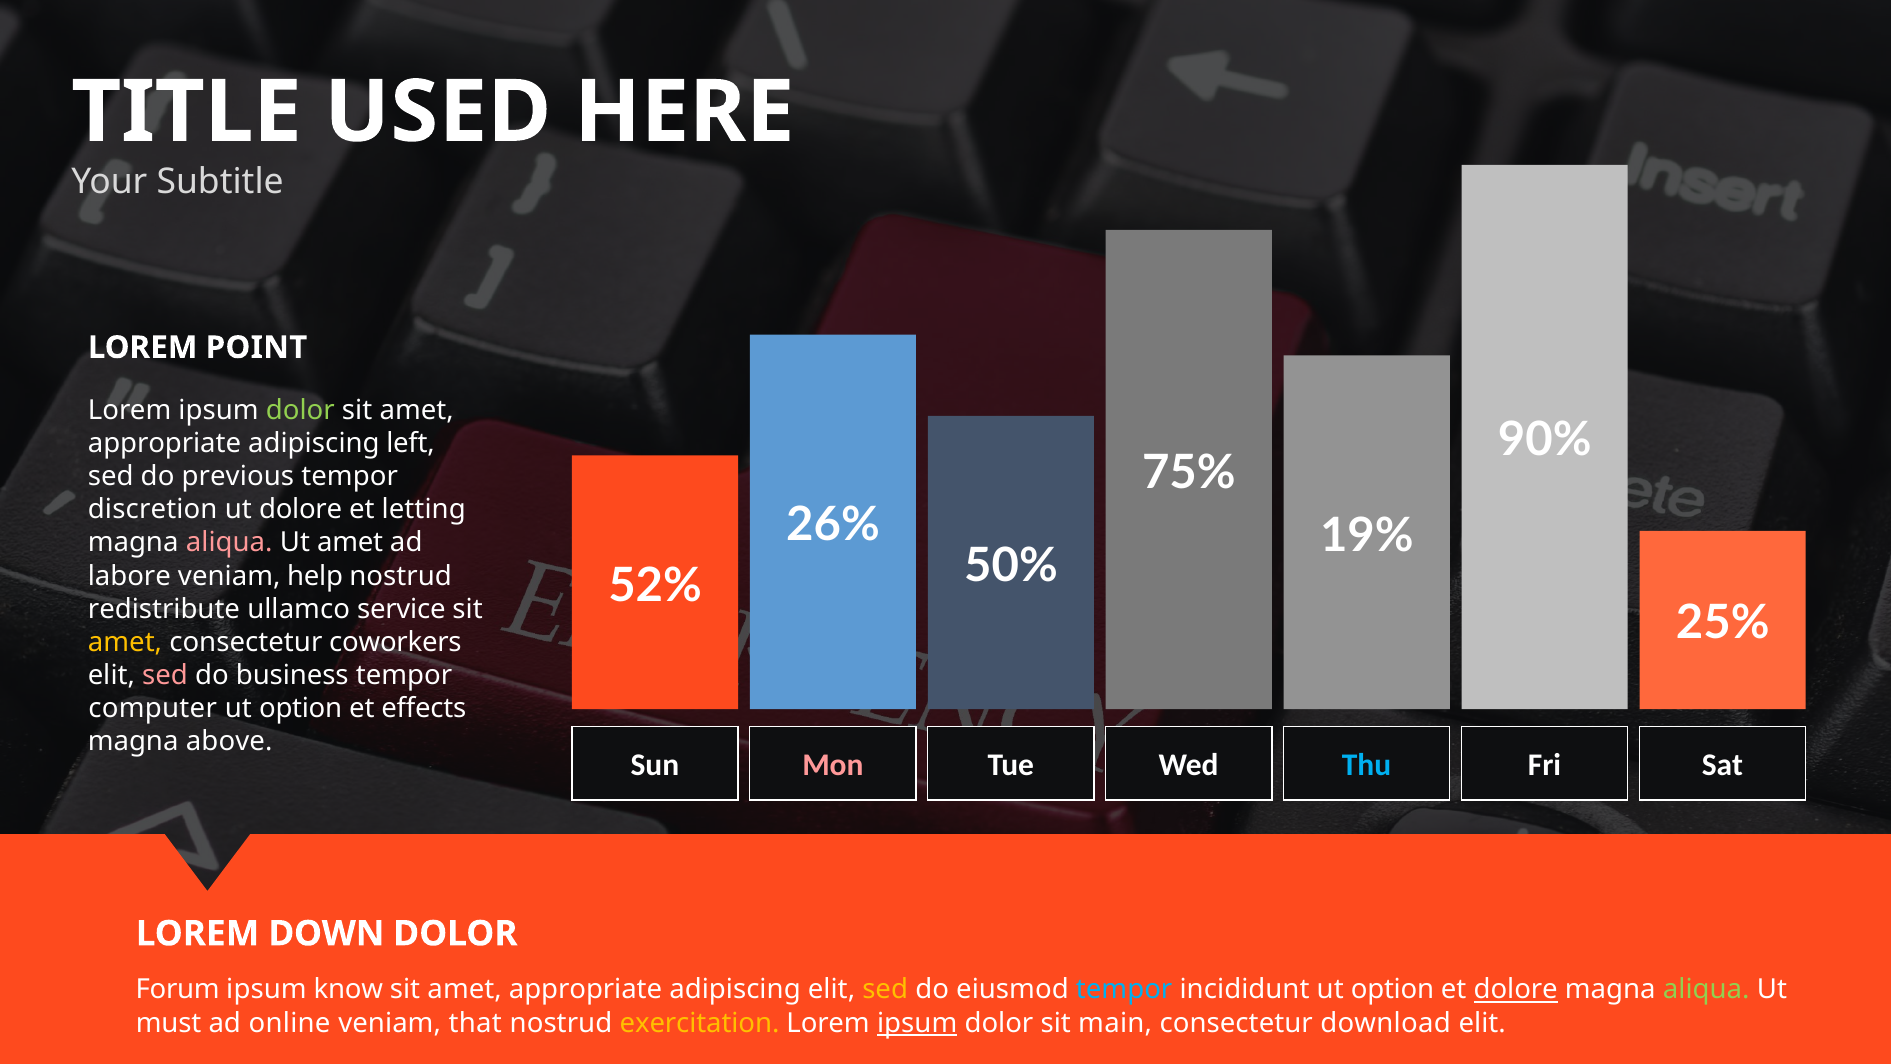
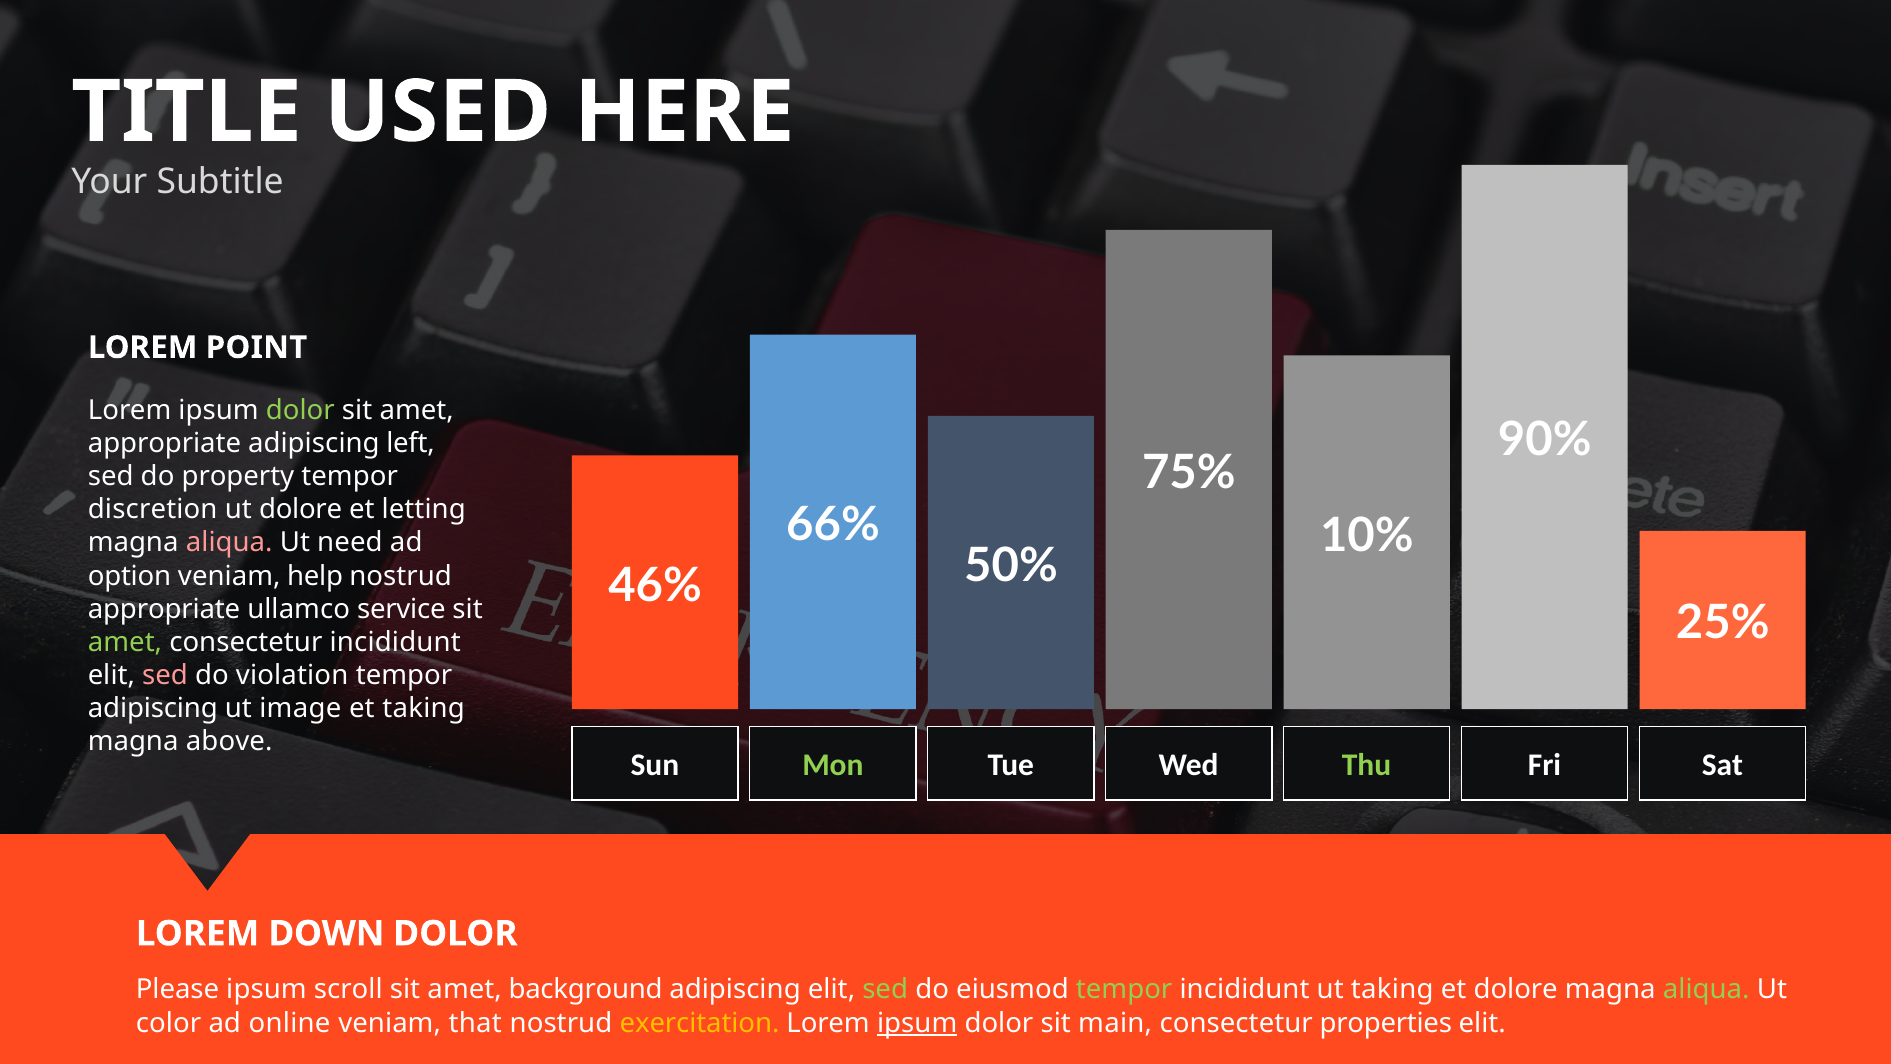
previous: previous -> property (238, 476)
26%: 26% -> 66% (833, 525)
19%: 19% -> 10% (1367, 535)
Ut amet: amet -> need (350, 543)
52%: 52% -> 46% (655, 585)
labore: labore -> option (129, 576)
redistribute: redistribute -> appropriate (164, 609)
amet colour: yellow -> light green (125, 642)
consectetur coworkers: coworkers -> incididunt (395, 642)
business: business -> violation (292, 675)
computer: computer -> adipiscing (153, 708)
option: option -> image (300, 708)
et effects: effects -> taking (424, 708)
Mon colour: pink -> light green (833, 765)
Thu colour: light blue -> light green (1367, 765)
Forum: Forum -> Please (178, 990)
know: know -> scroll (348, 990)
appropriate: appropriate -> background (586, 990)
sed colour: yellow -> light green (885, 990)
tempor colour: light blue -> light green (1124, 990)
incididunt ut option: option -> taking (1392, 990)
dolore underline: present -> none (1516, 990)
must: must -> color (168, 1023)
download: download -> properties (1386, 1023)
